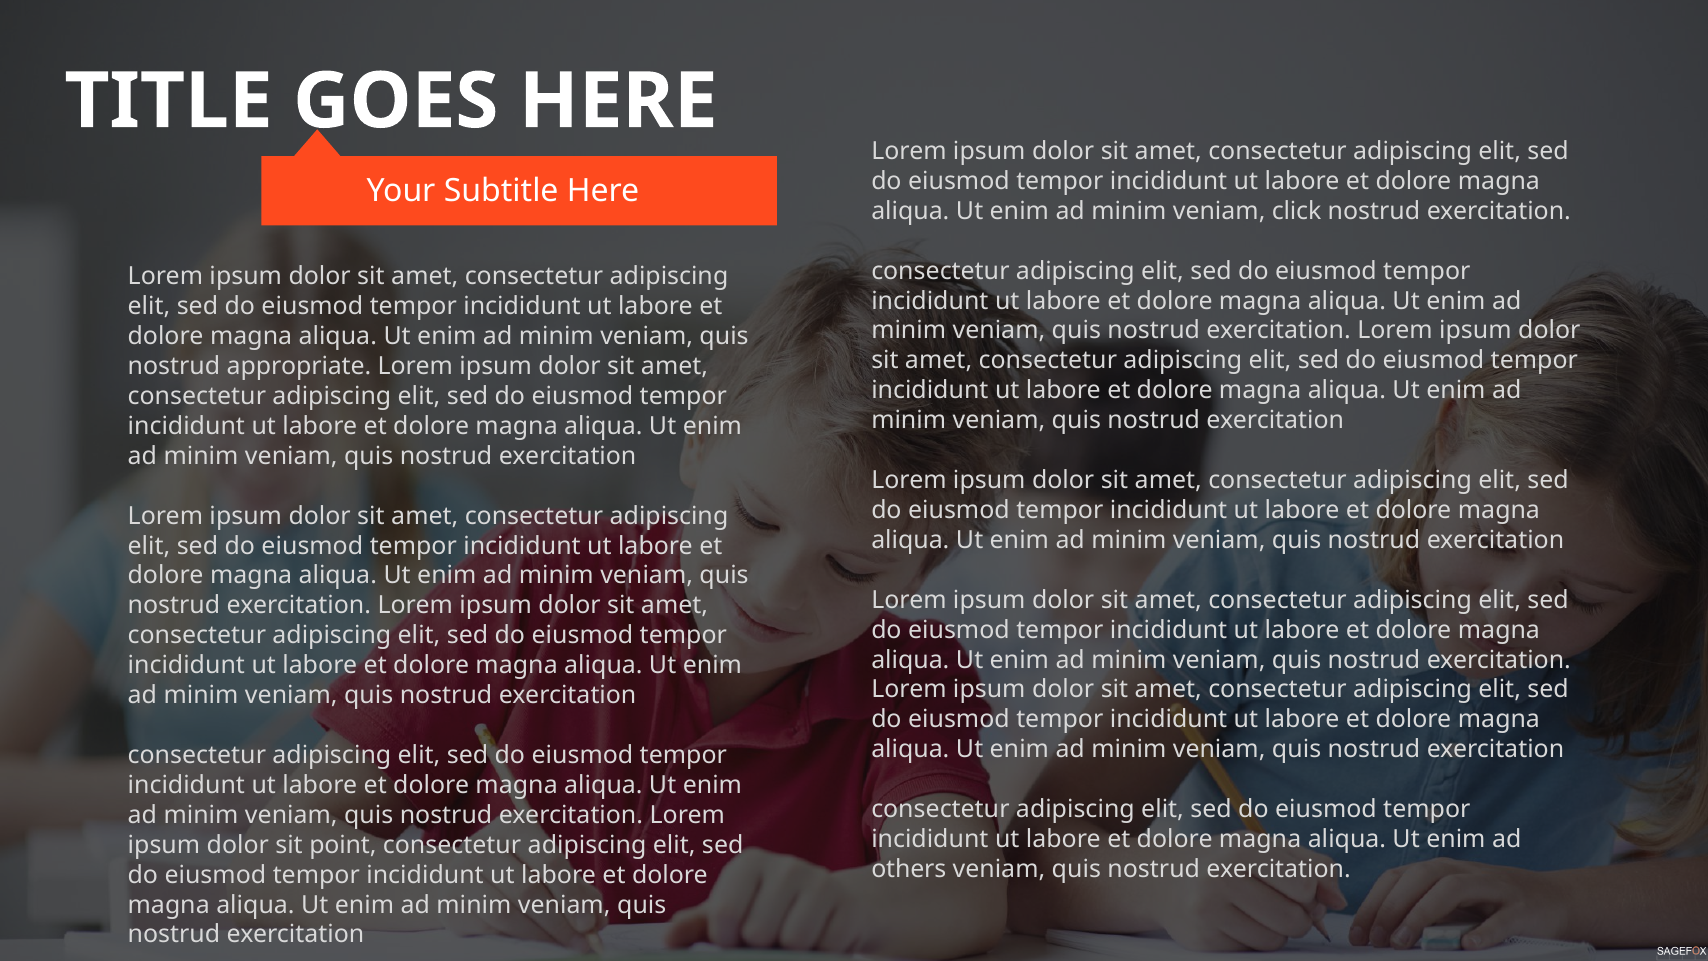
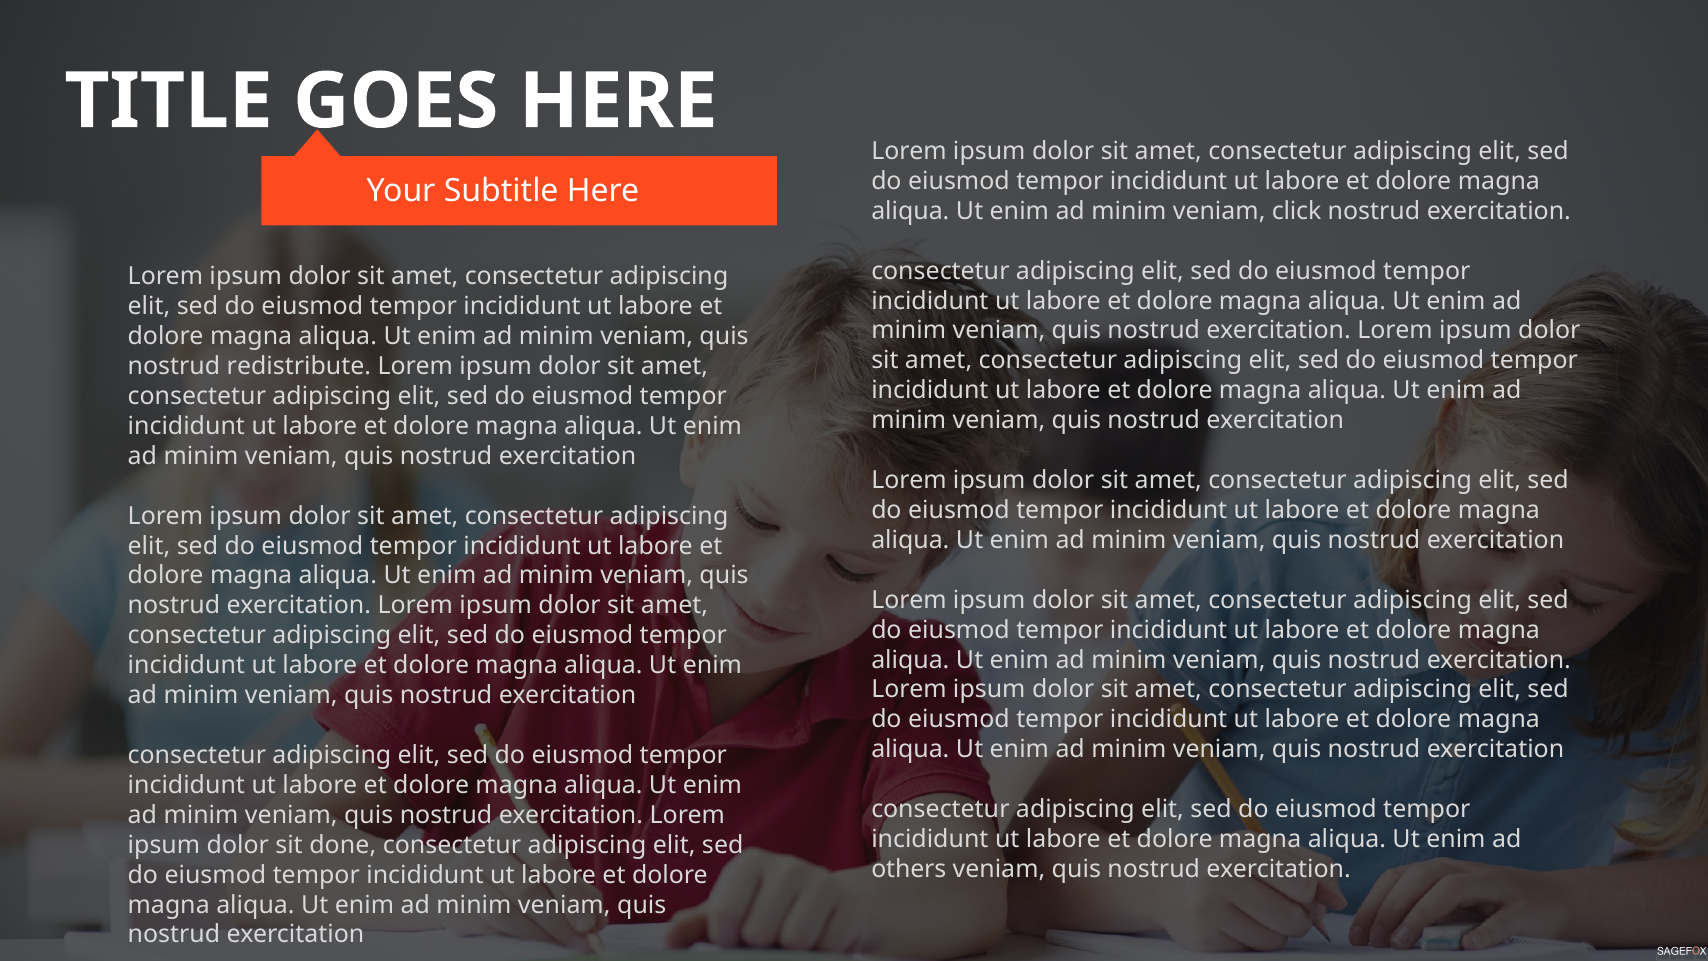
appropriate: appropriate -> redistribute (299, 366)
point: point -> done (343, 845)
